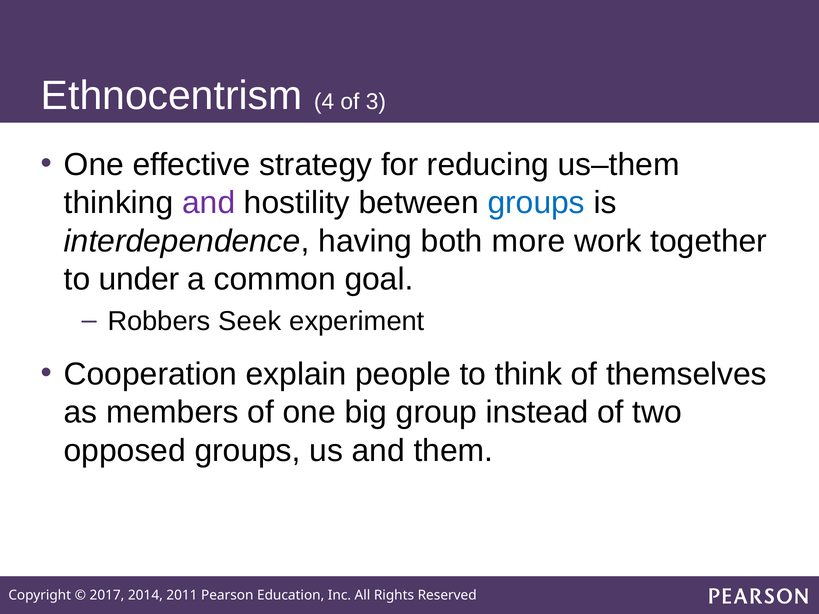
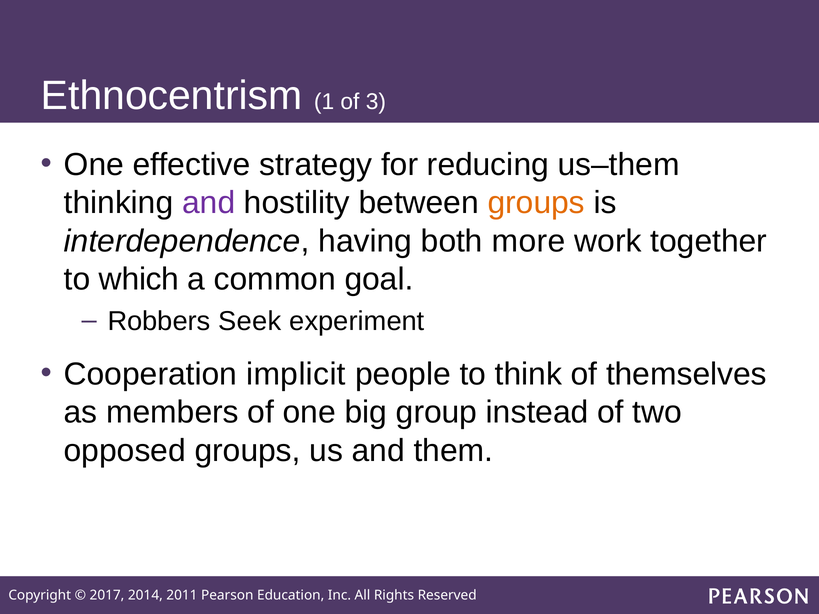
4: 4 -> 1 (324, 102)
groups colour: blue -> orange (536, 203)
under: under -> which (139, 279)
explain: explain -> implicit (296, 374)
